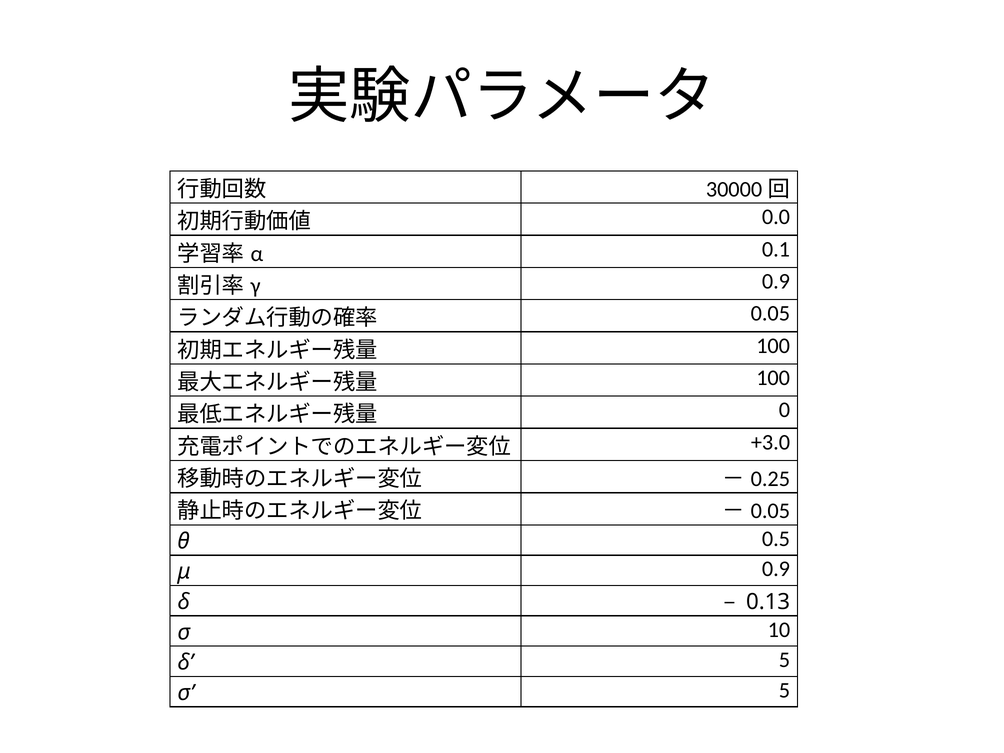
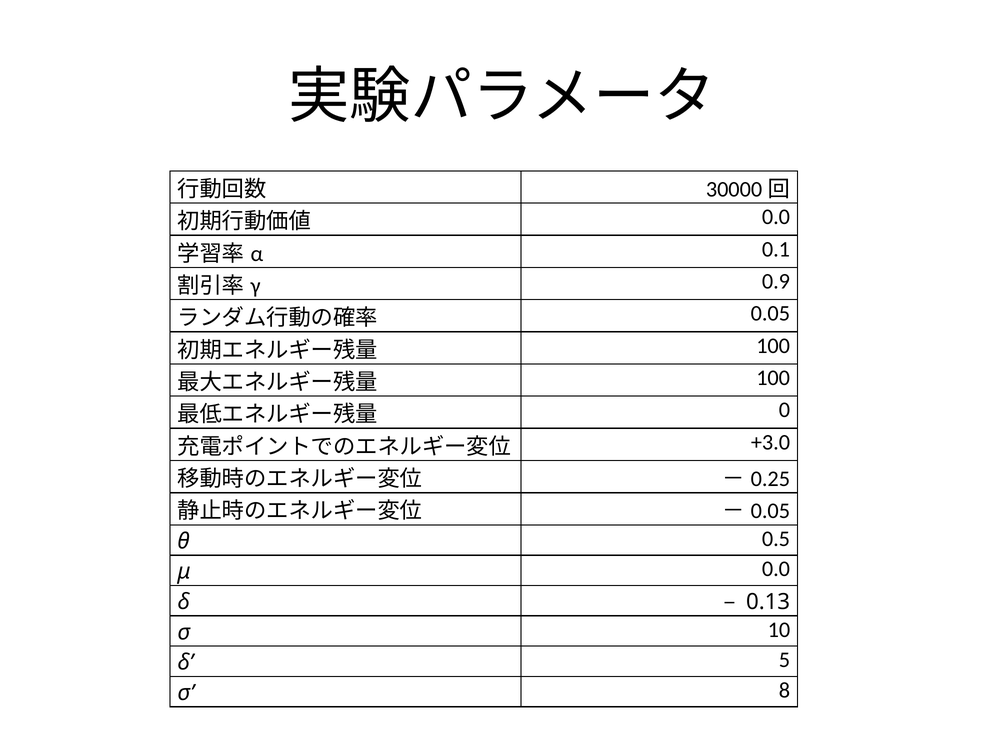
μ 0.9: 0.9 -> 0.0 (776, 569)
σ 5: 5 -> 8 (784, 690)
